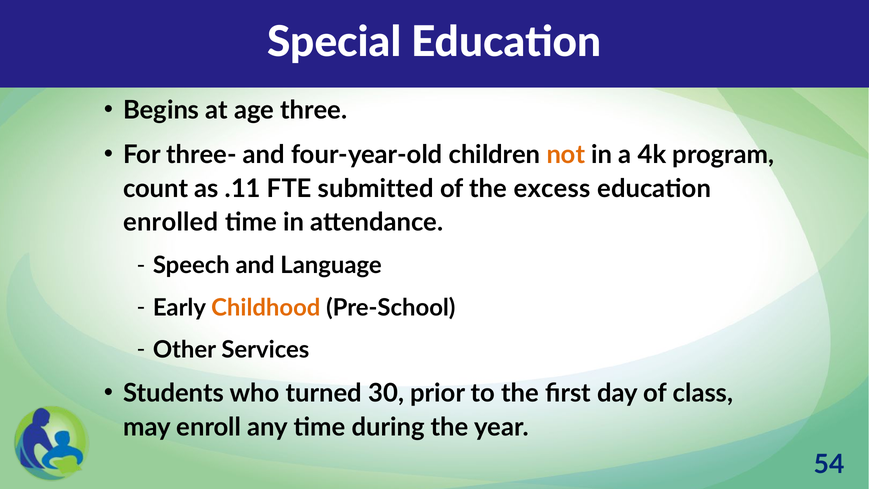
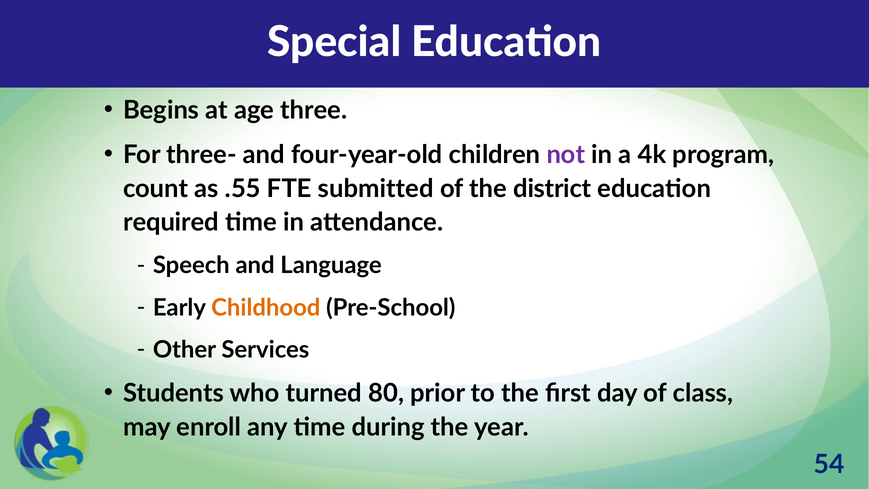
not colour: orange -> purple (566, 155)
.11: .11 -> .55 (243, 189)
excess: excess -> district (552, 189)
enrolled: enrolled -> required (171, 222)
30: 30 -> 80 (386, 393)
